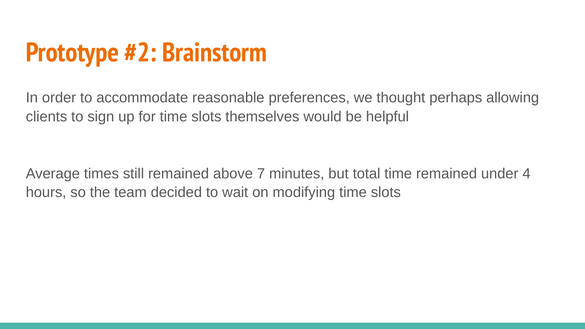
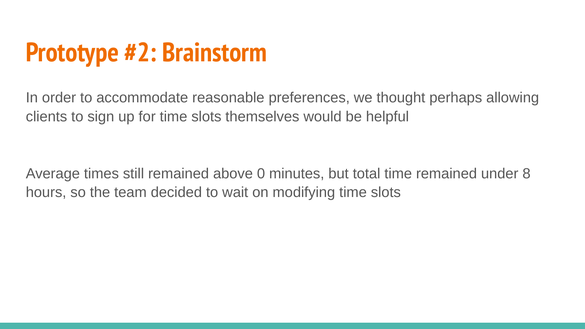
7: 7 -> 0 (261, 174)
4: 4 -> 8 (527, 174)
